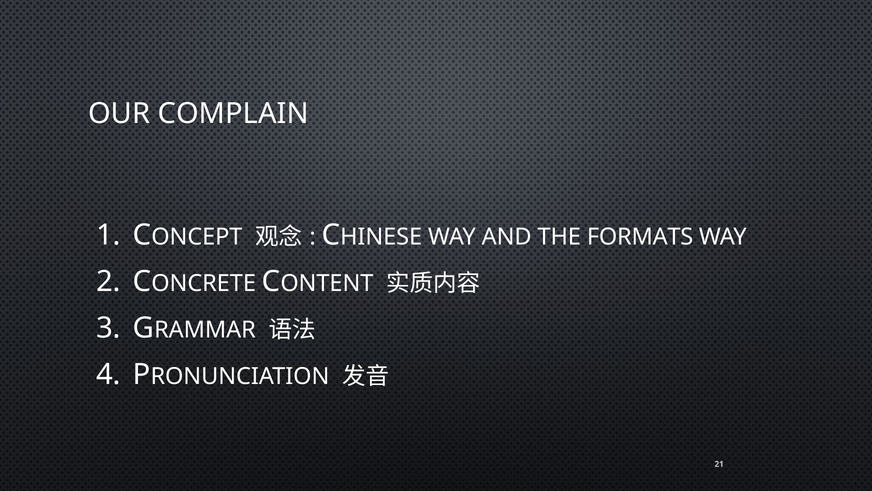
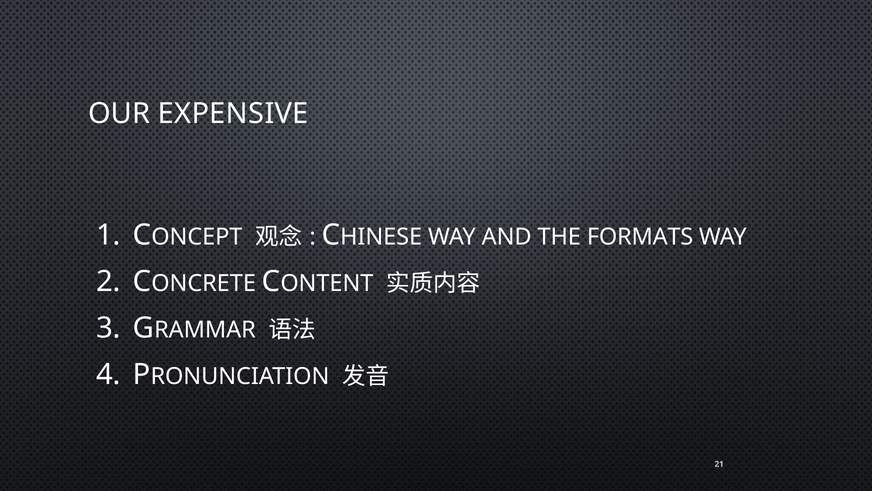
COMPLAIN: COMPLAIN -> EXPENSIVE (233, 114)
